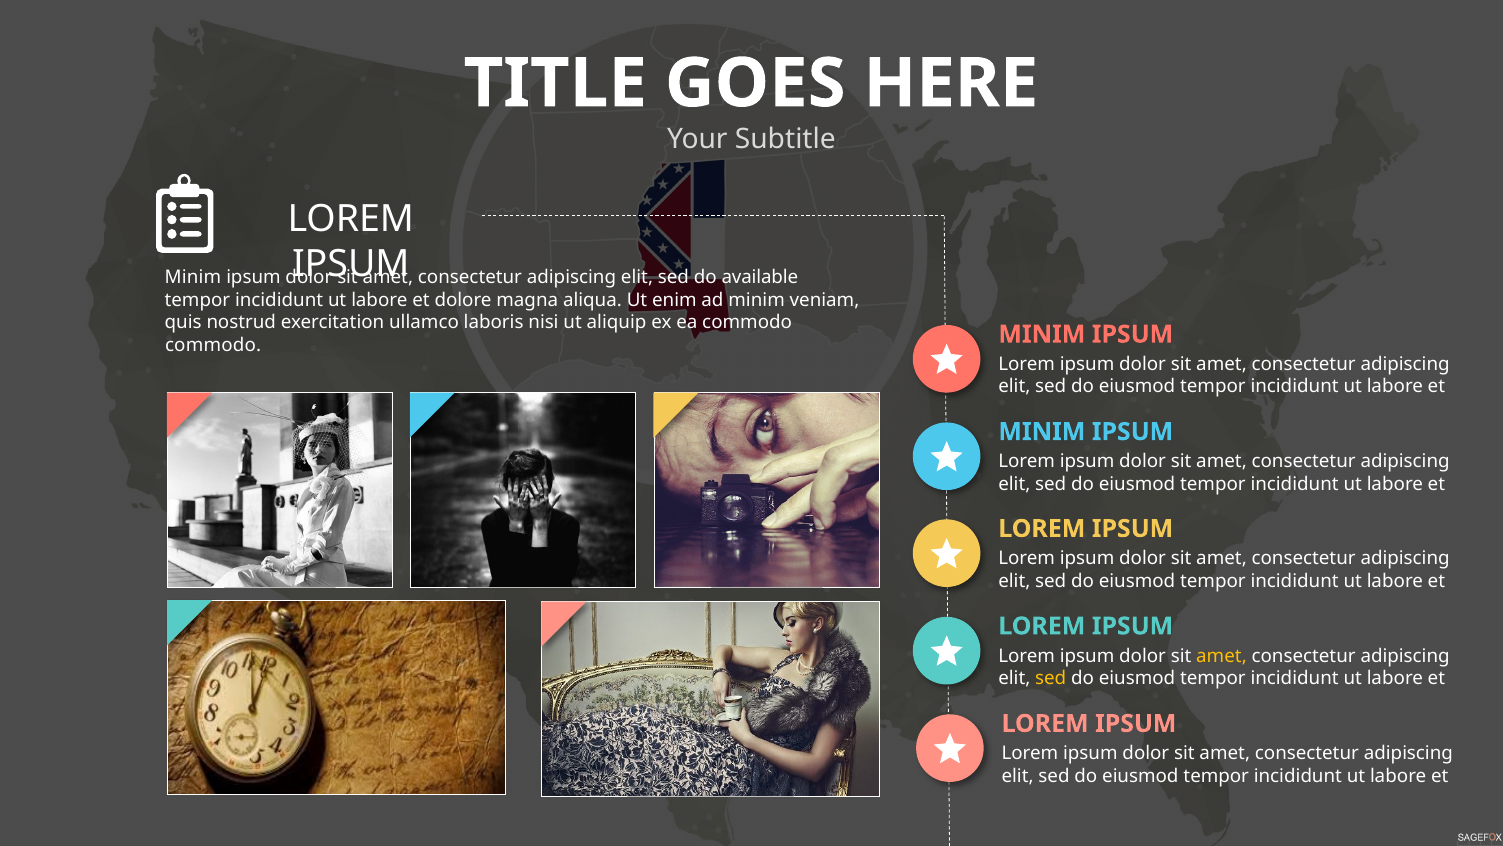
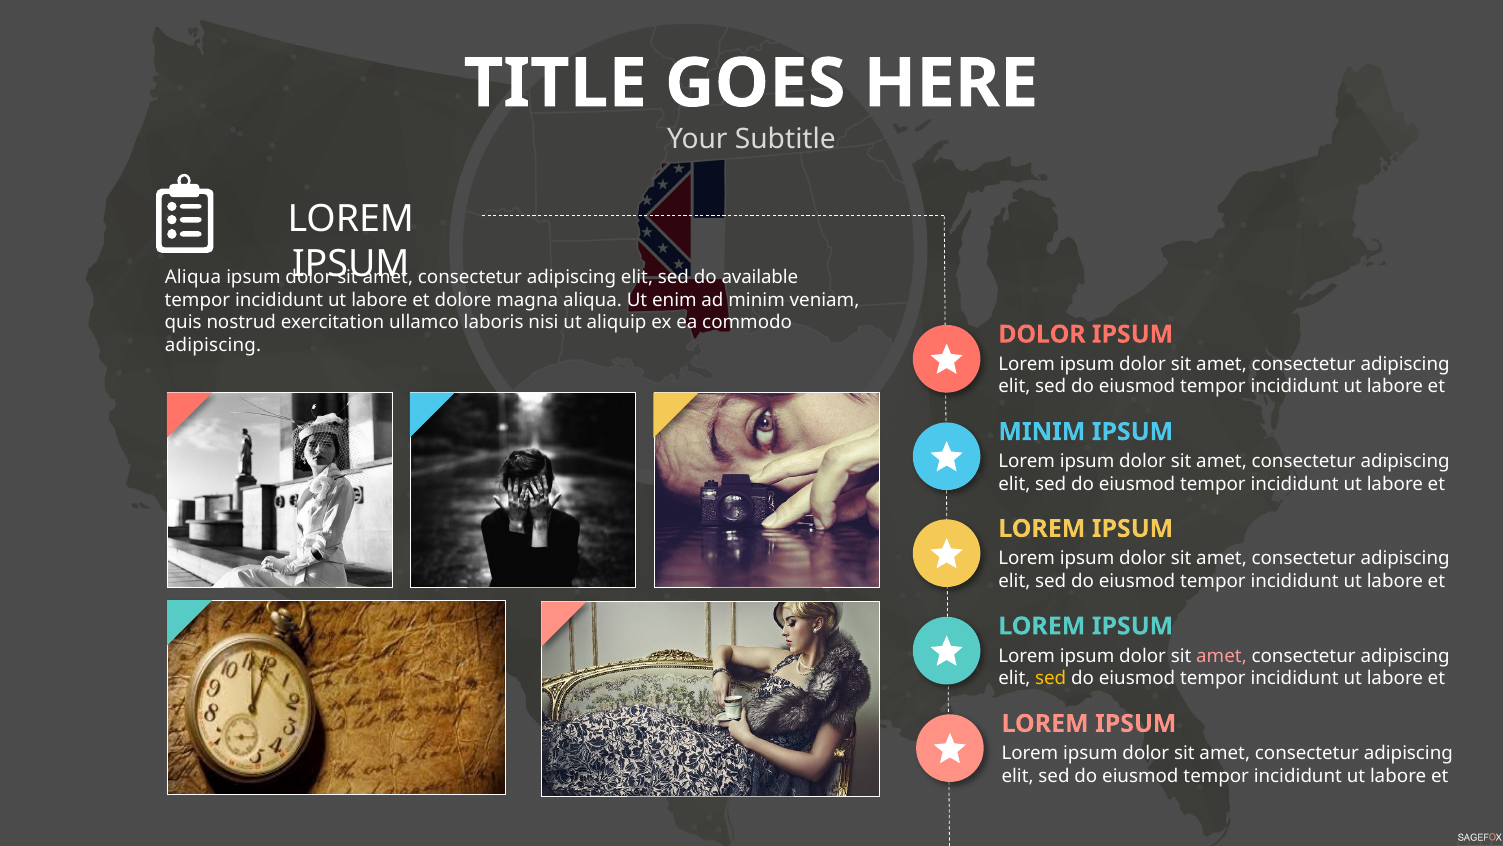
Minim: Minim -> Aliqua (193, 277)
MINIM: MINIM -> DOLOR (1042, 334)
commodo: commodo -> adipiscing (213, 345)
amet colour: yellow -> pink (1221, 655)
